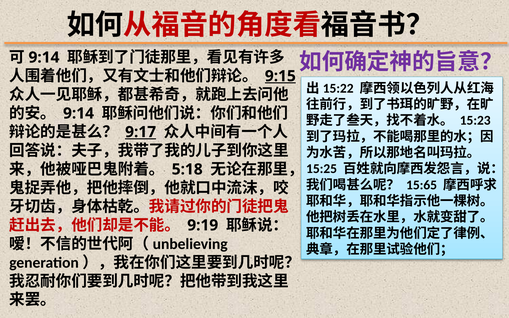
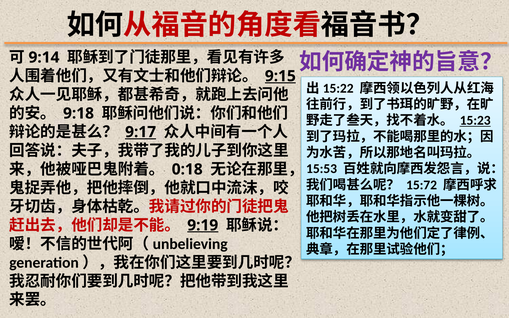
9:14: 9:14 -> 9:18 (79, 113)
15:23 underline: none -> present (475, 121)
5:18: 5:18 -> 0:18 (187, 169)
15:25: 15:25 -> 15:53 (322, 169)
15:65: 15:65 -> 15:72 (422, 185)
9:19 underline: none -> present (203, 225)
